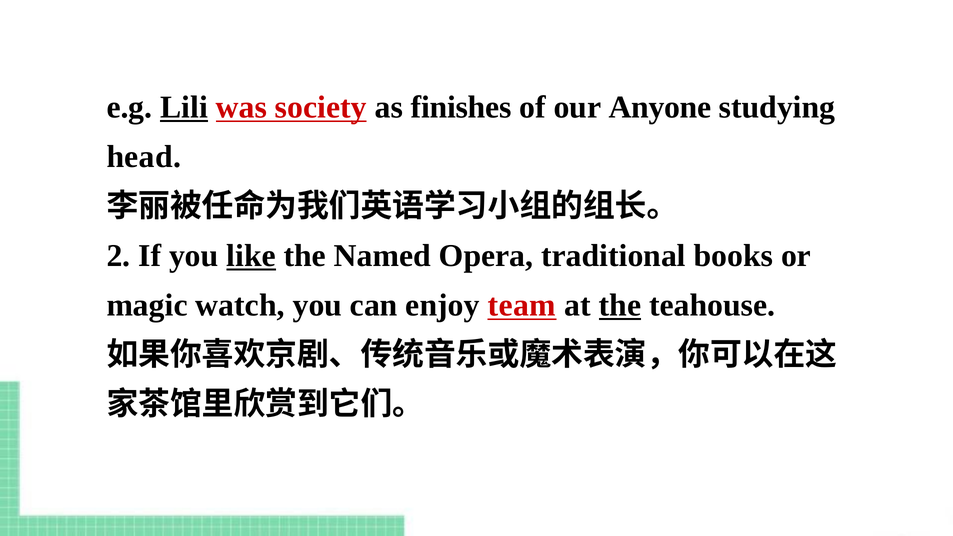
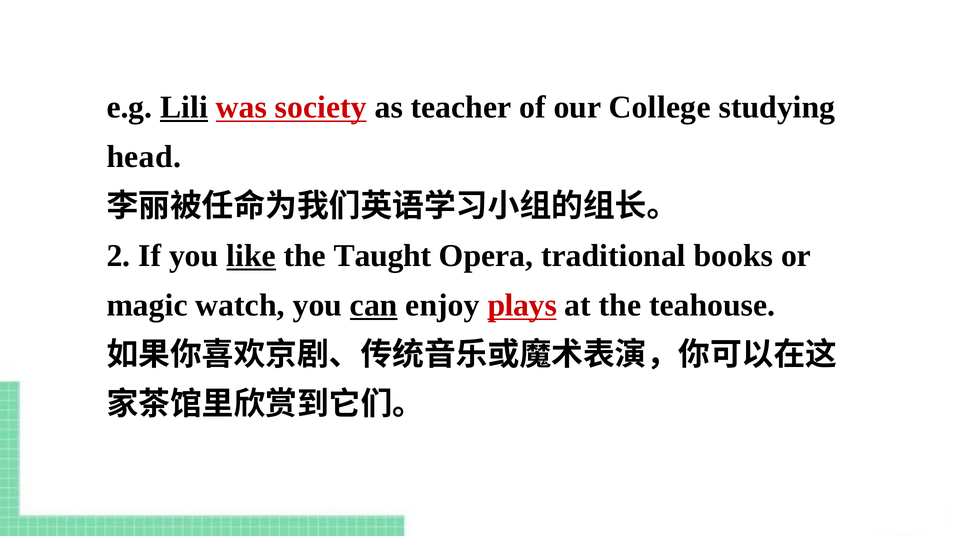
finishes: finishes -> teacher (461, 107)
Anyone: Anyone -> College (660, 107)
Named: Named -> Taught (383, 256)
can underline: none -> present (374, 305)
team: team -> plays (522, 305)
the underline: present -> none (620, 305)
